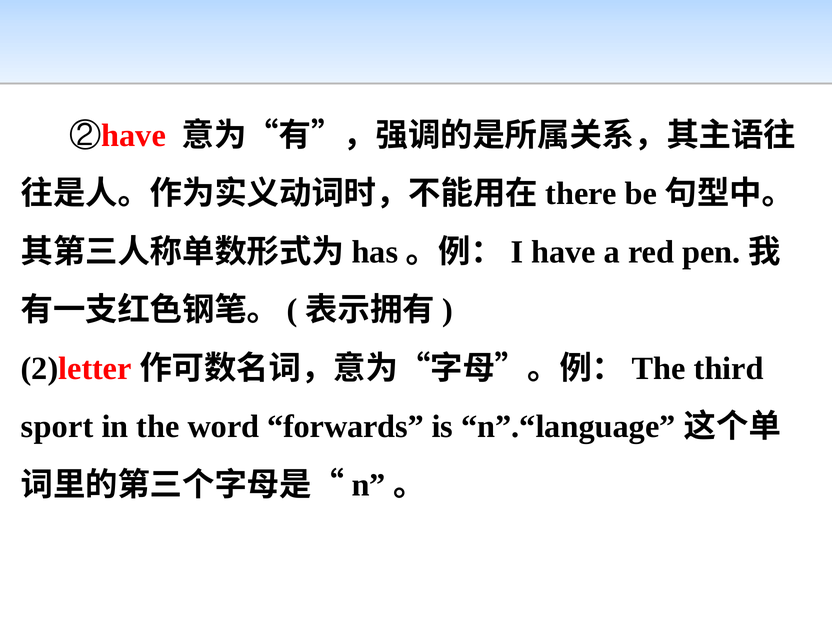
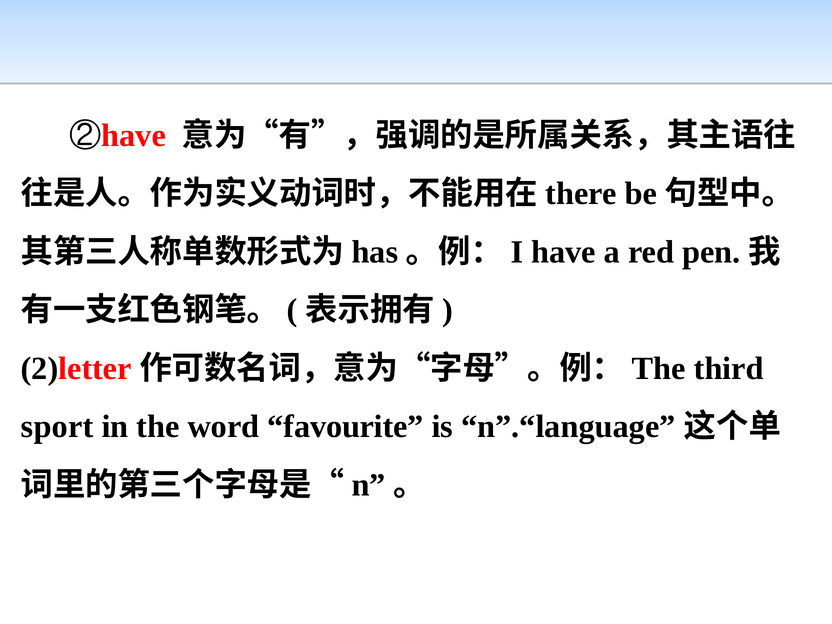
forwards: forwards -> favourite (346, 427)
